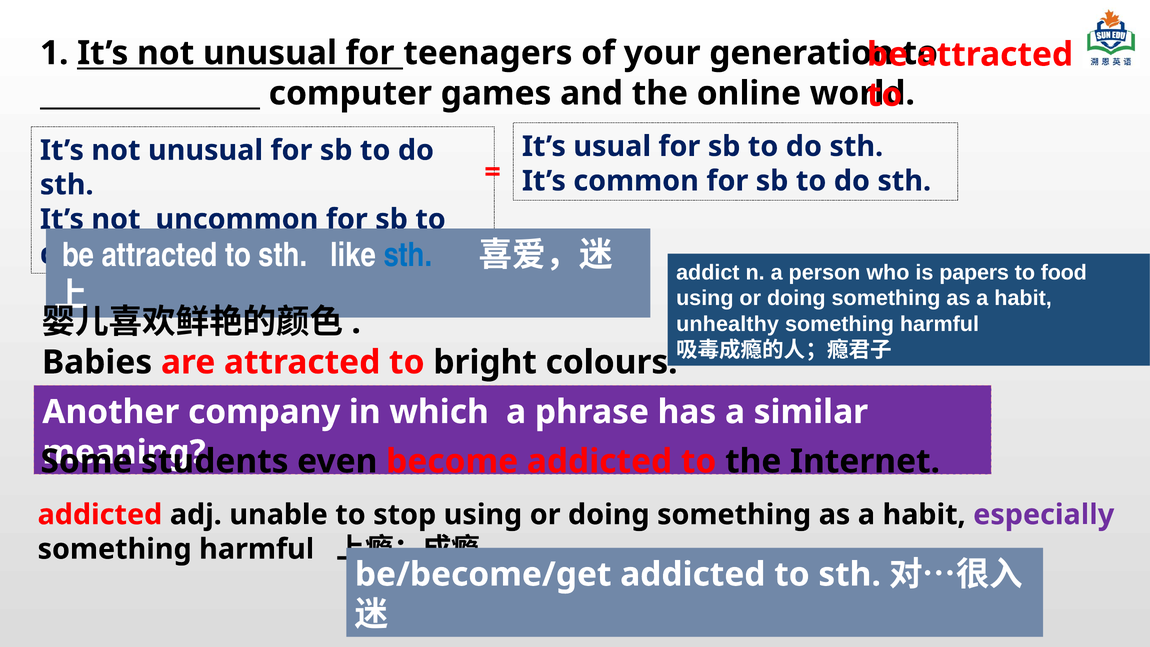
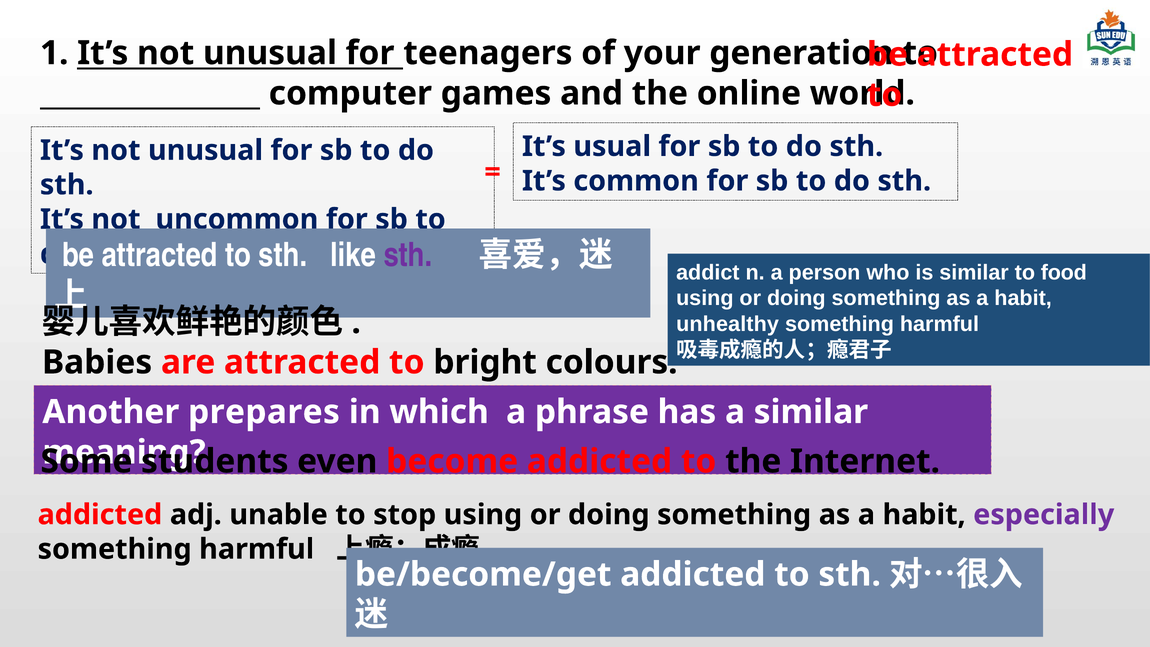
sth colour: blue -> purple (408, 255)
is papers: papers -> similar (974, 272)
company: company -> prepares (264, 412)
